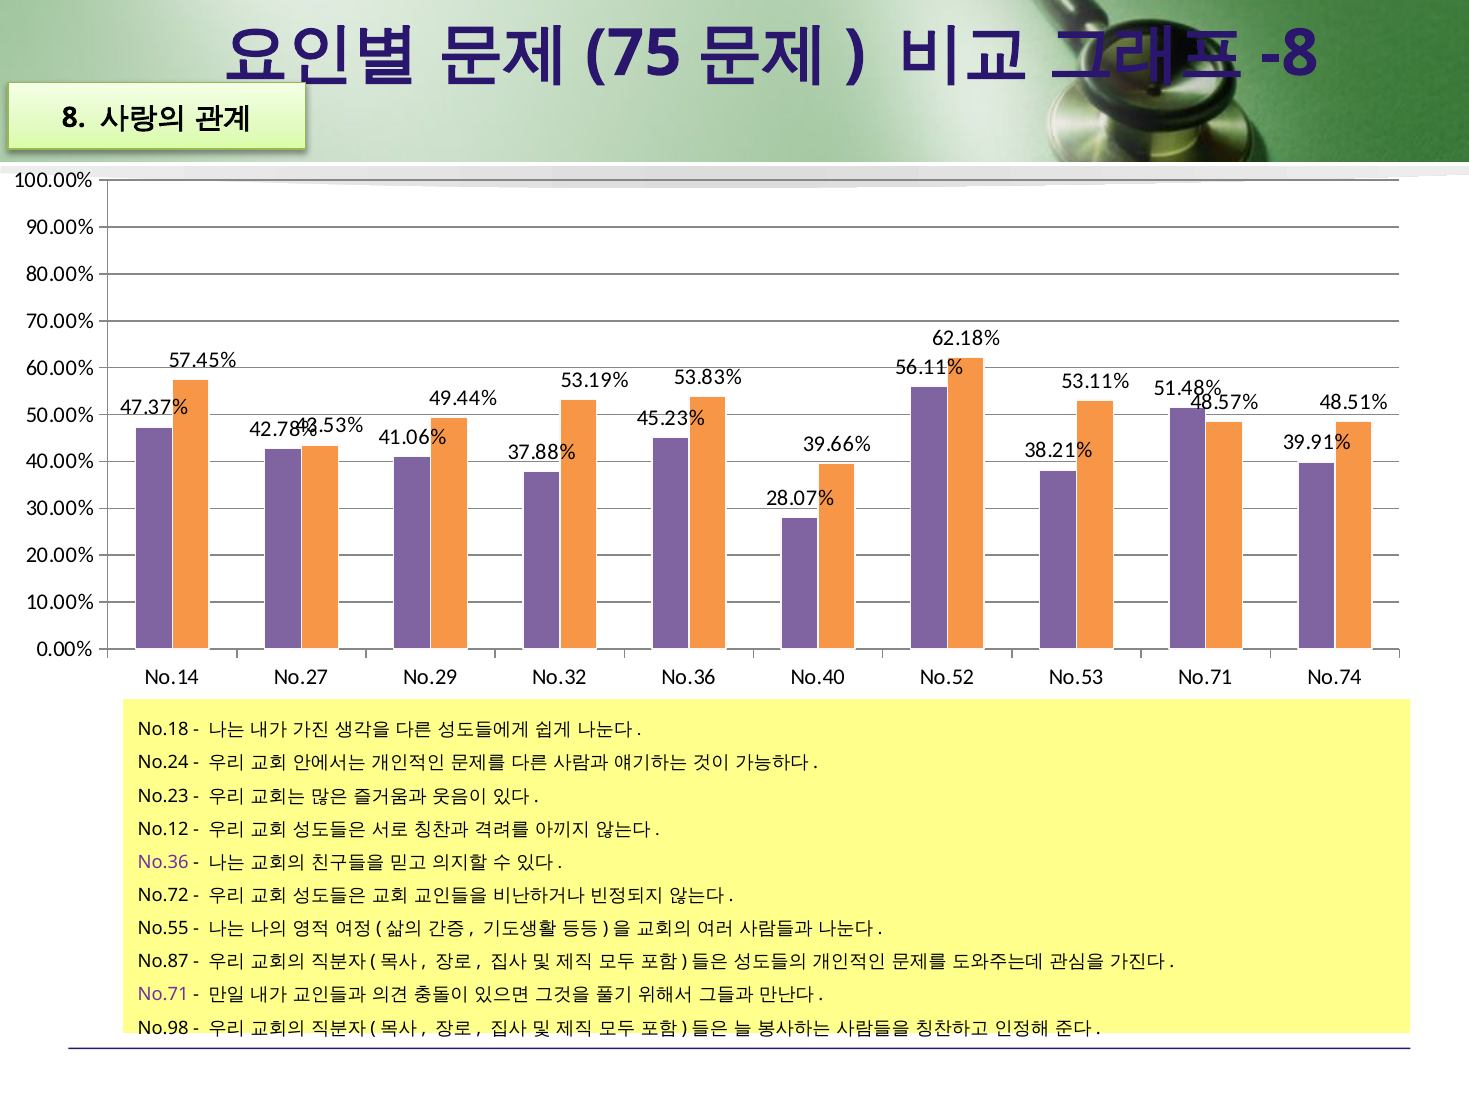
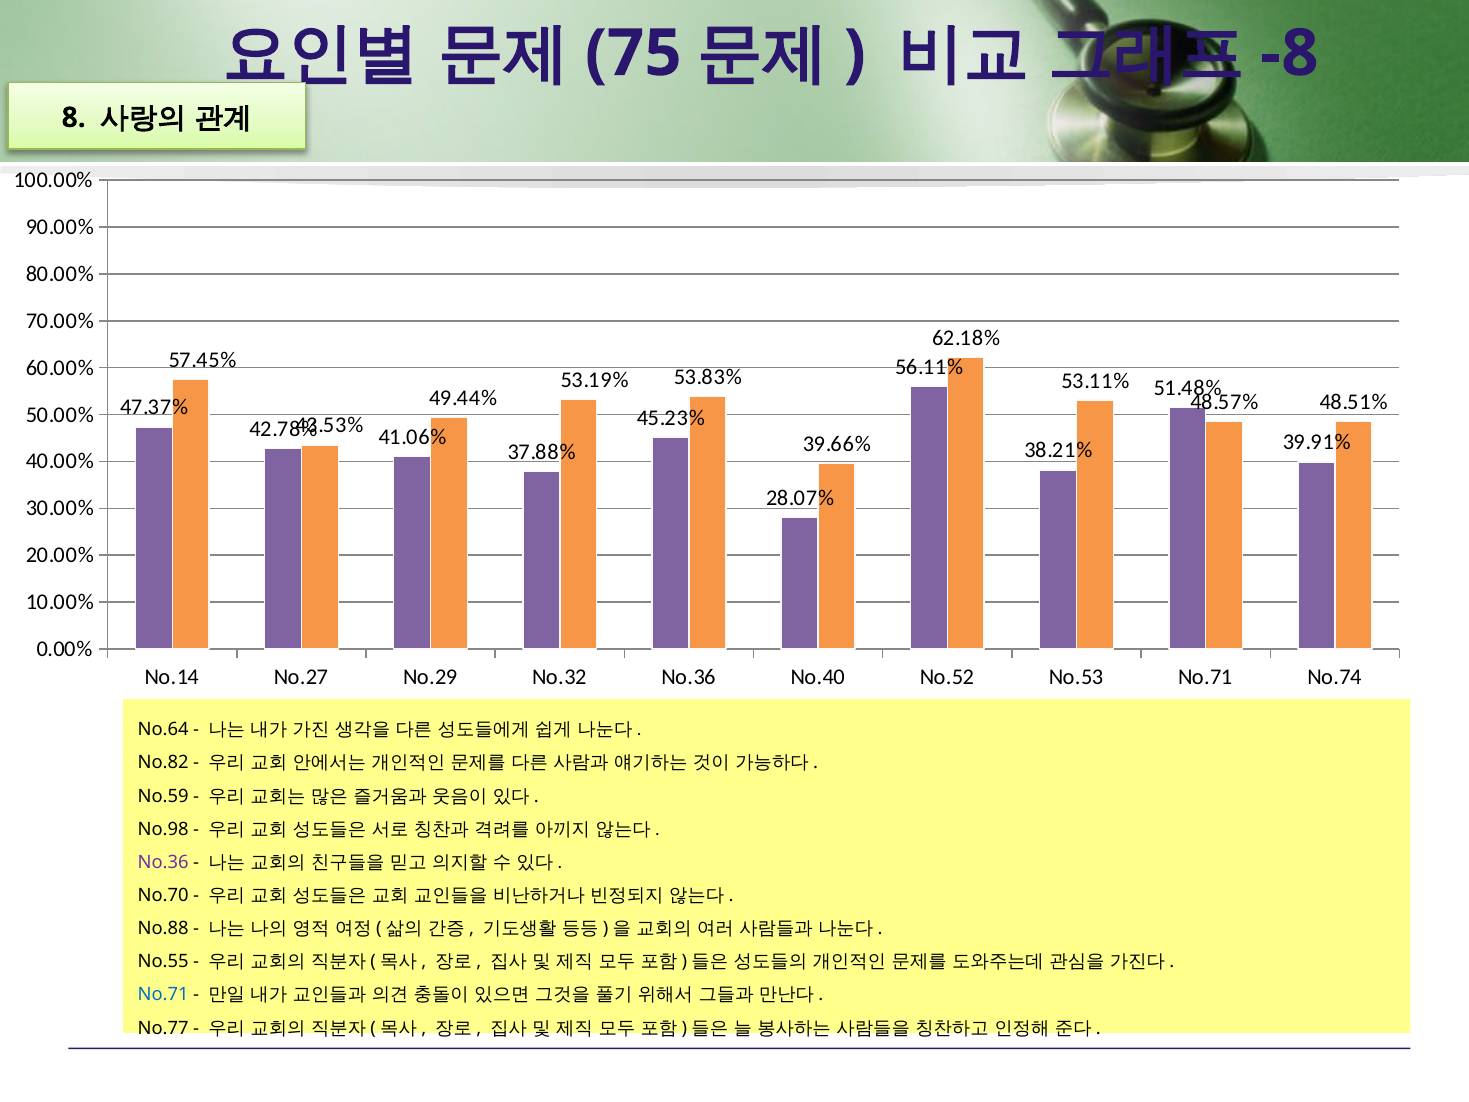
No.18: No.18 -> No.64 (163, 729)
No.24: No.24 -> No.82 (163, 763)
No.23: No.23 -> No.59 (163, 796)
No.12: No.12 -> No.98 (163, 829)
No.72: No.72 -> No.70 (163, 895)
No.55: No.55 -> No.88 (163, 928)
No.87: No.87 -> No.55 (163, 961)
No.71 colour: purple -> blue (163, 995)
No.98: No.98 -> No.77 (163, 1028)
